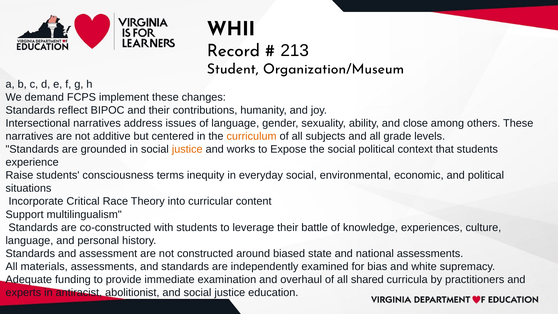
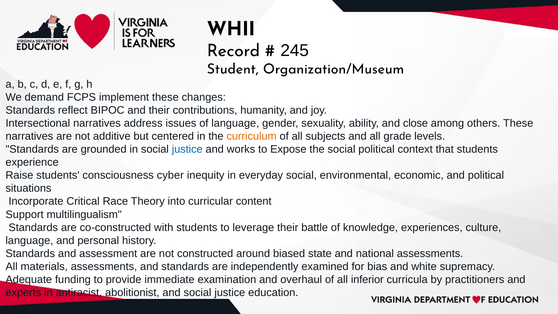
213: 213 -> 245 (295, 50)
justice colour: orange -> blue (187, 149)
terms: terms -> cyber (170, 175)
shared: shared -> inferior (367, 279)
